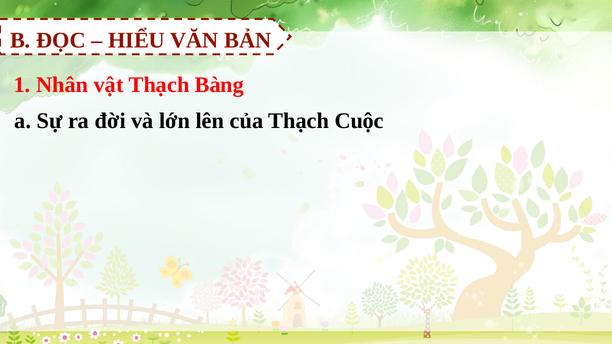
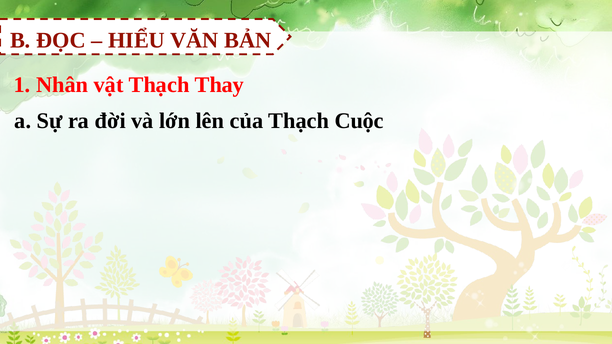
Bàng: Bàng -> Thay (219, 85)
